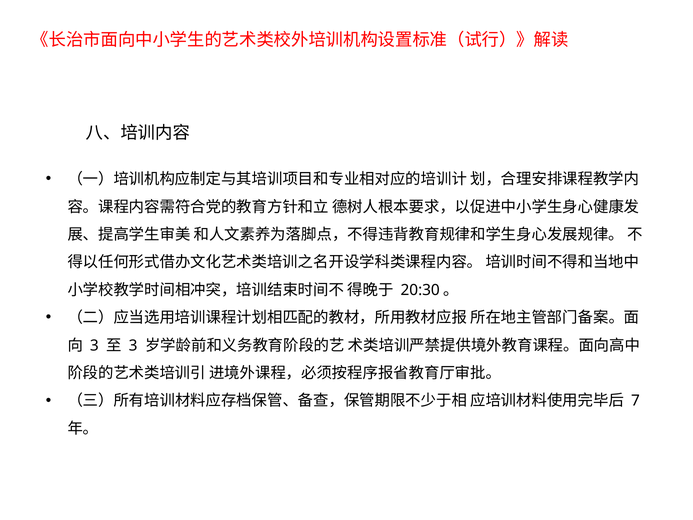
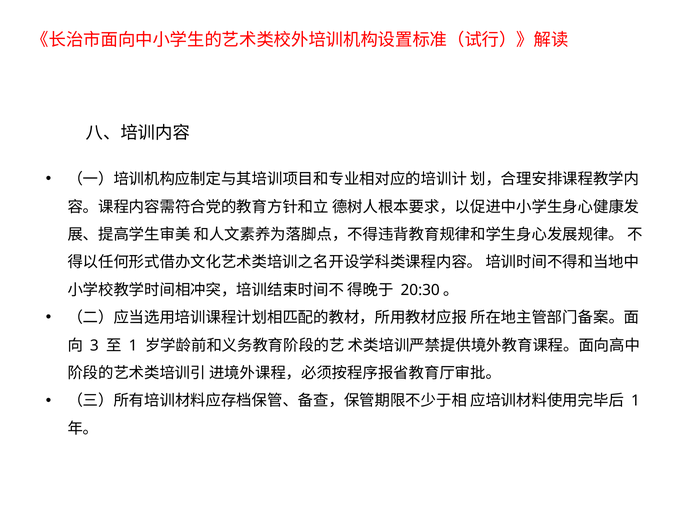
3: 3 -> 1 (133, 345)
7: 7 -> 1 (635, 401)
